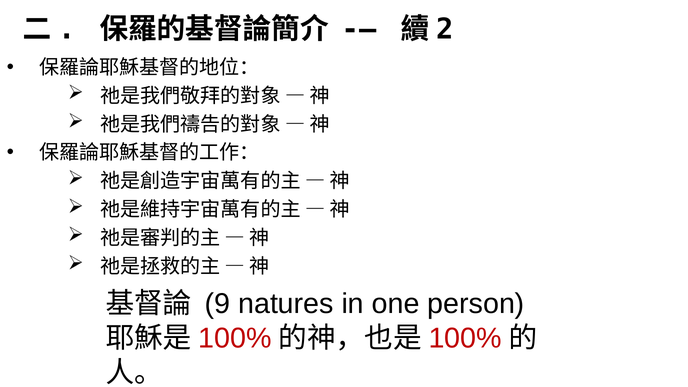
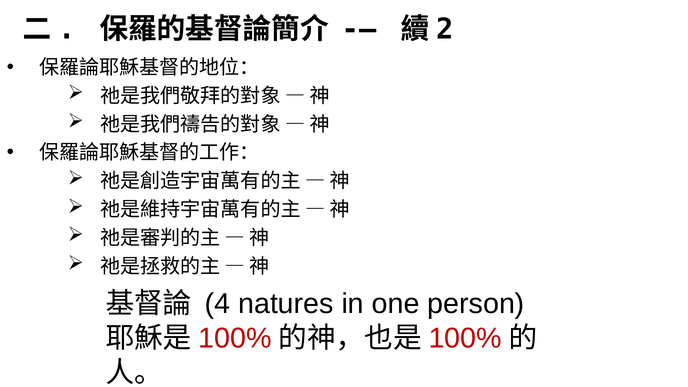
9: 9 -> 4 (218, 304)
